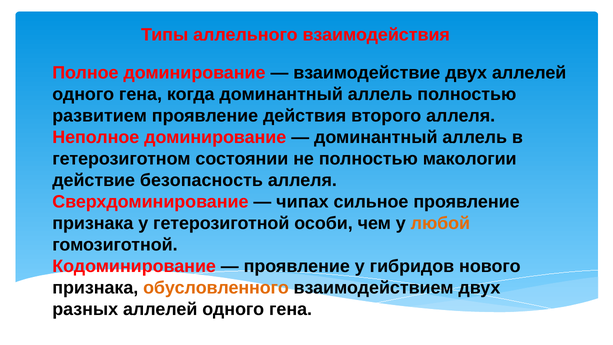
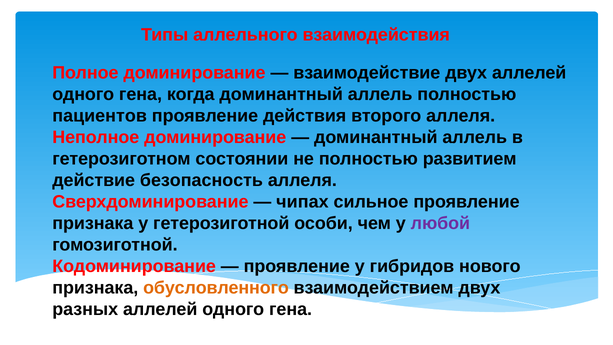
развитием: развитием -> пациентов (100, 116)
макологии: макологии -> развитием (470, 159)
любой colour: orange -> purple (440, 223)
